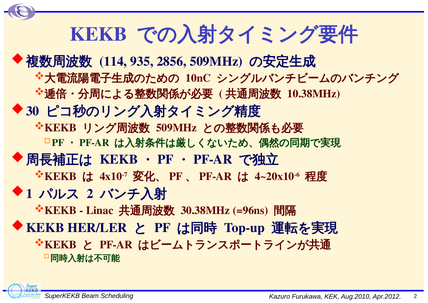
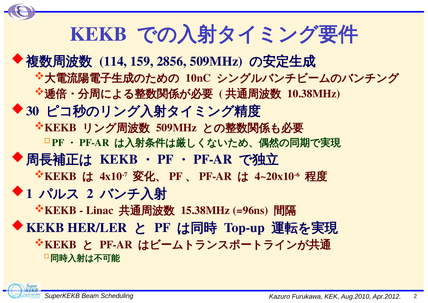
935: 935 -> 159 (142, 61)
30.38MHz: 30.38MHz -> 15.38MHz (205, 210)
